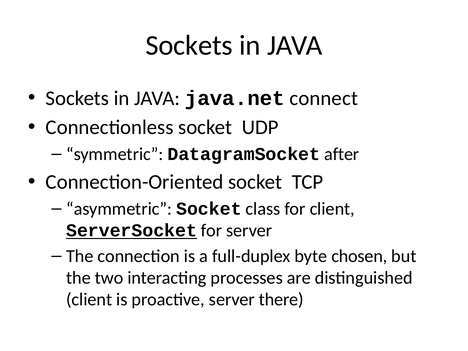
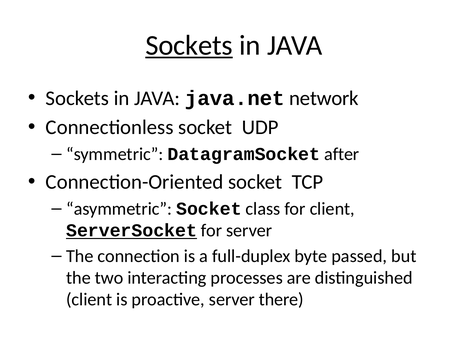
Sockets underline: none -> present (189, 45)
connect: connect -> network (324, 98)
chosen: chosen -> passed (359, 256)
